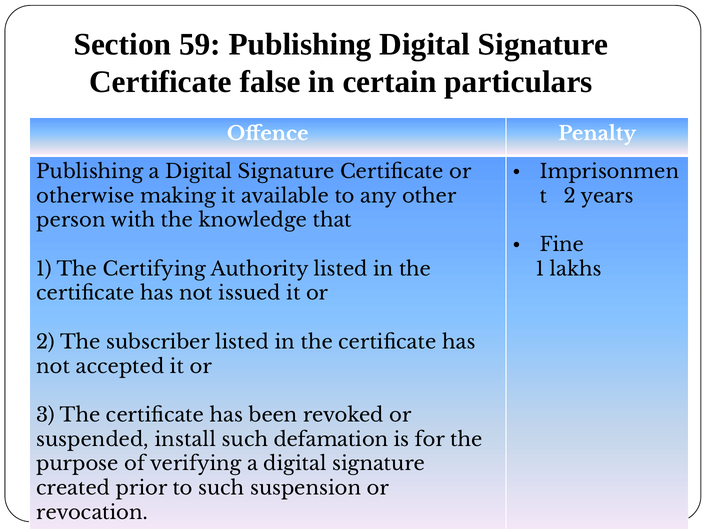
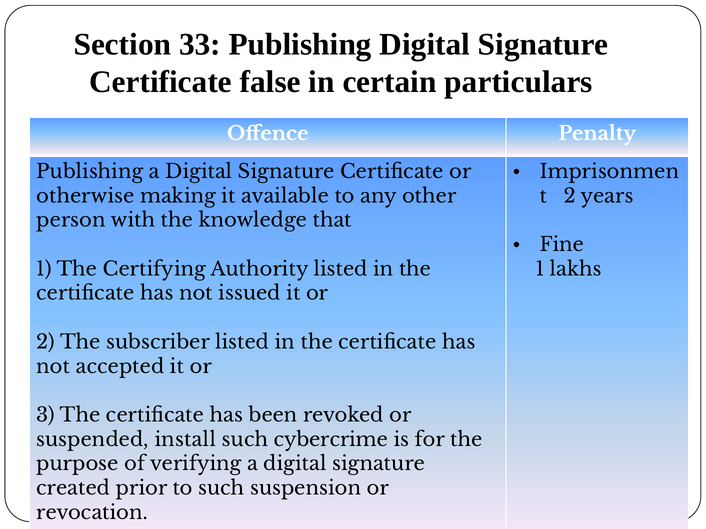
59: 59 -> 33 (200, 45)
defamation: defamation -> cybercrime (331, 440)
